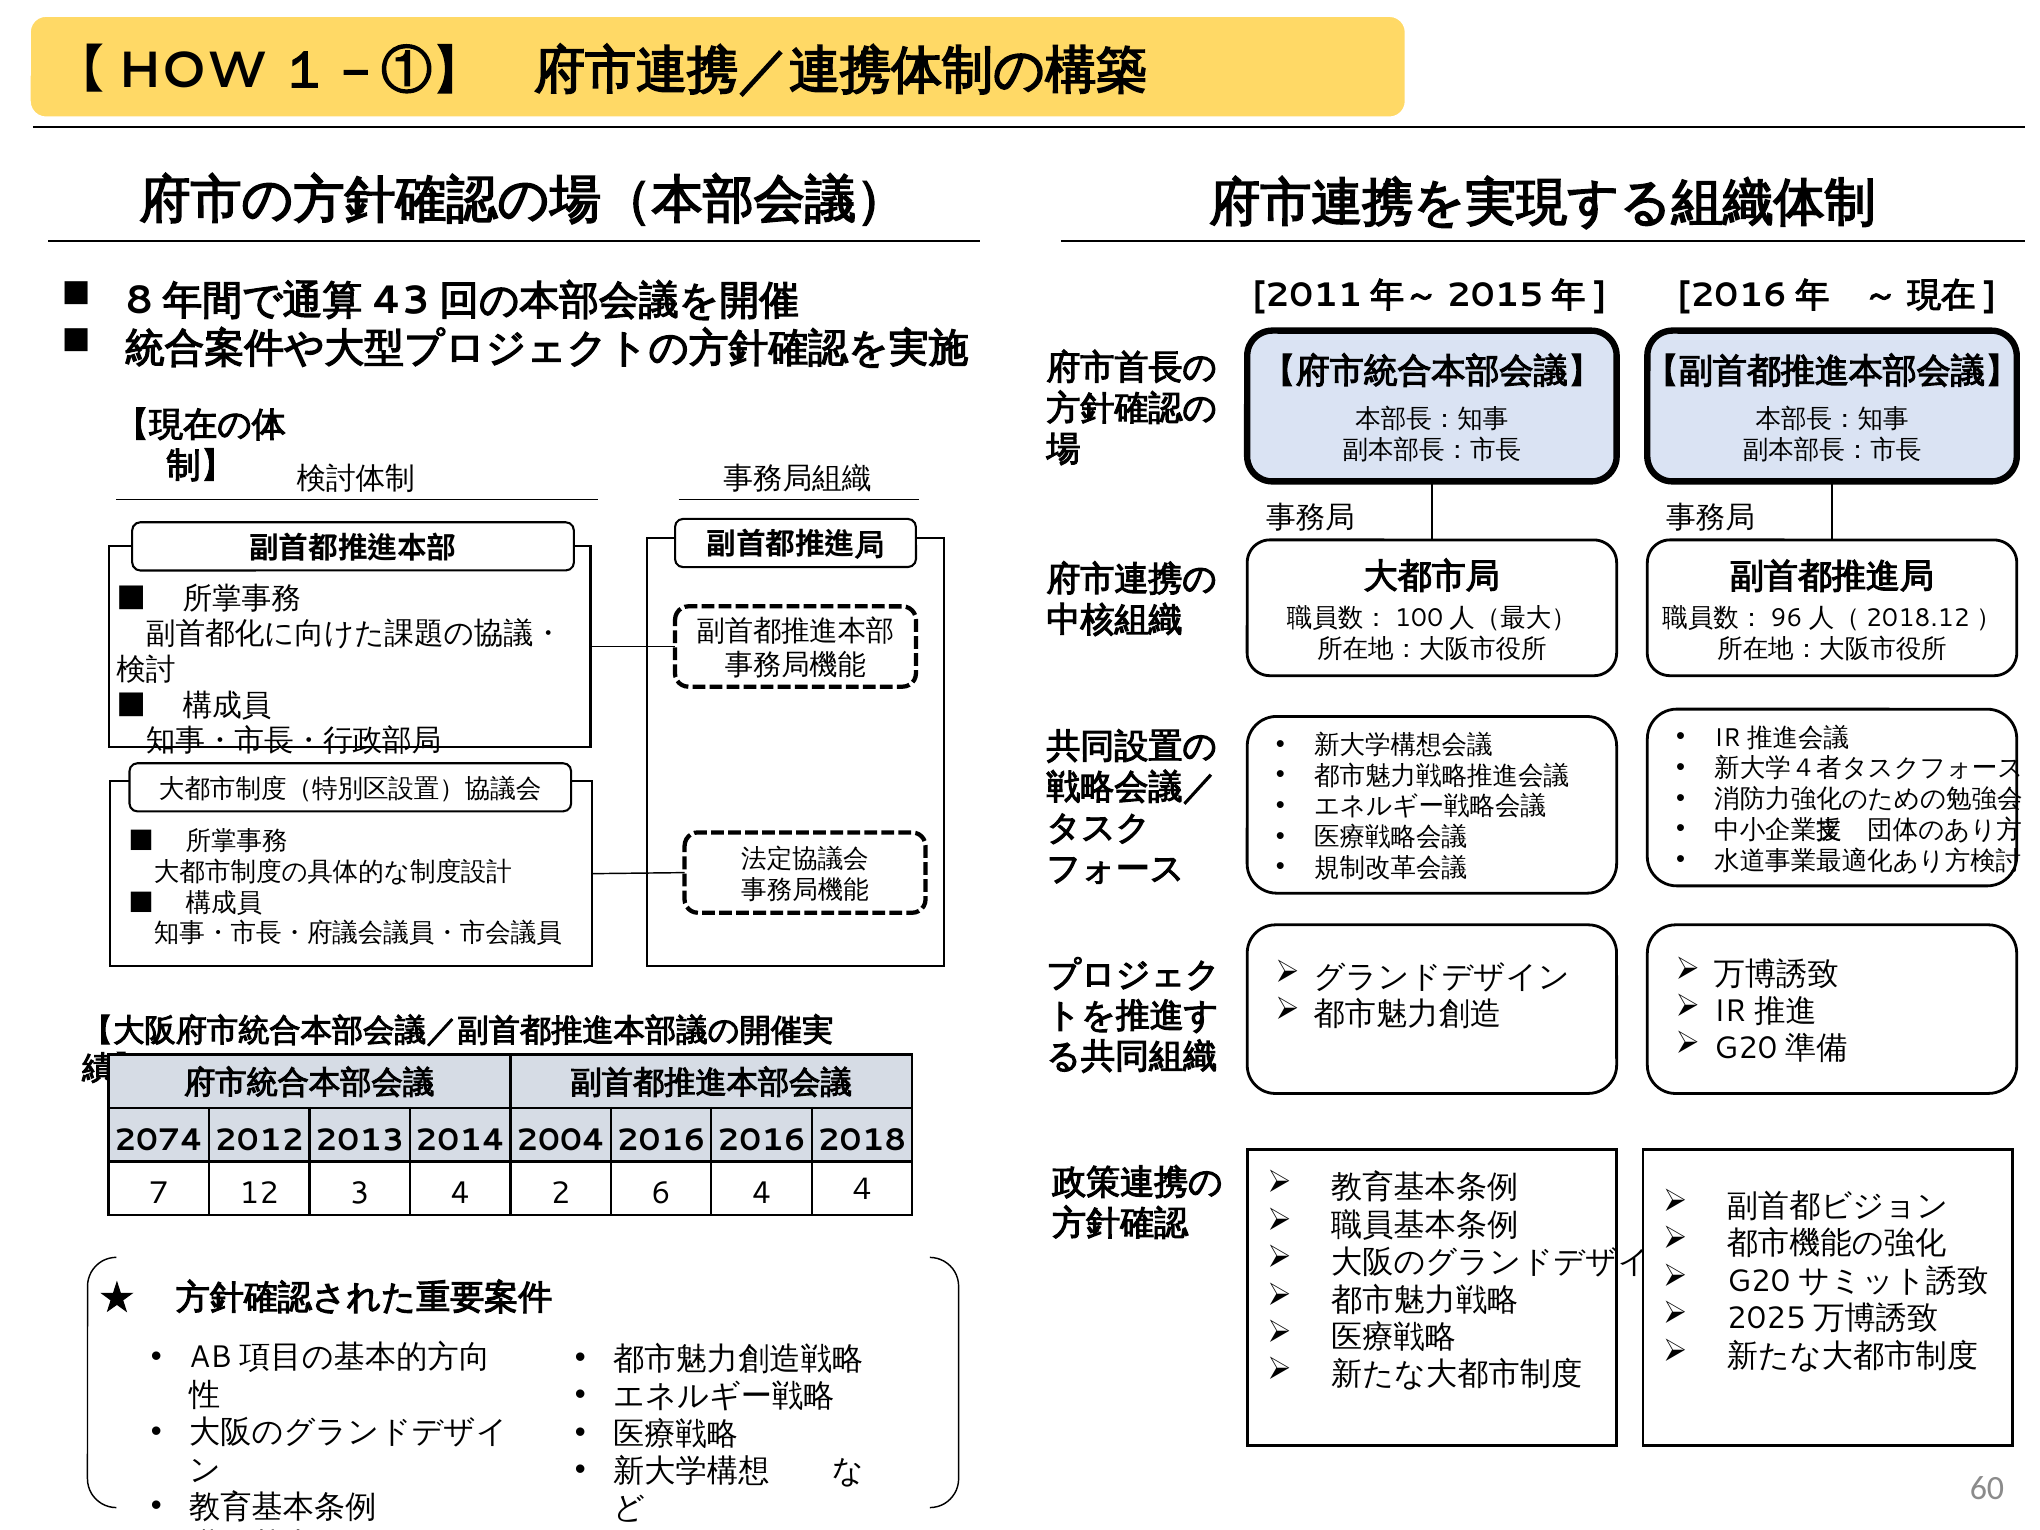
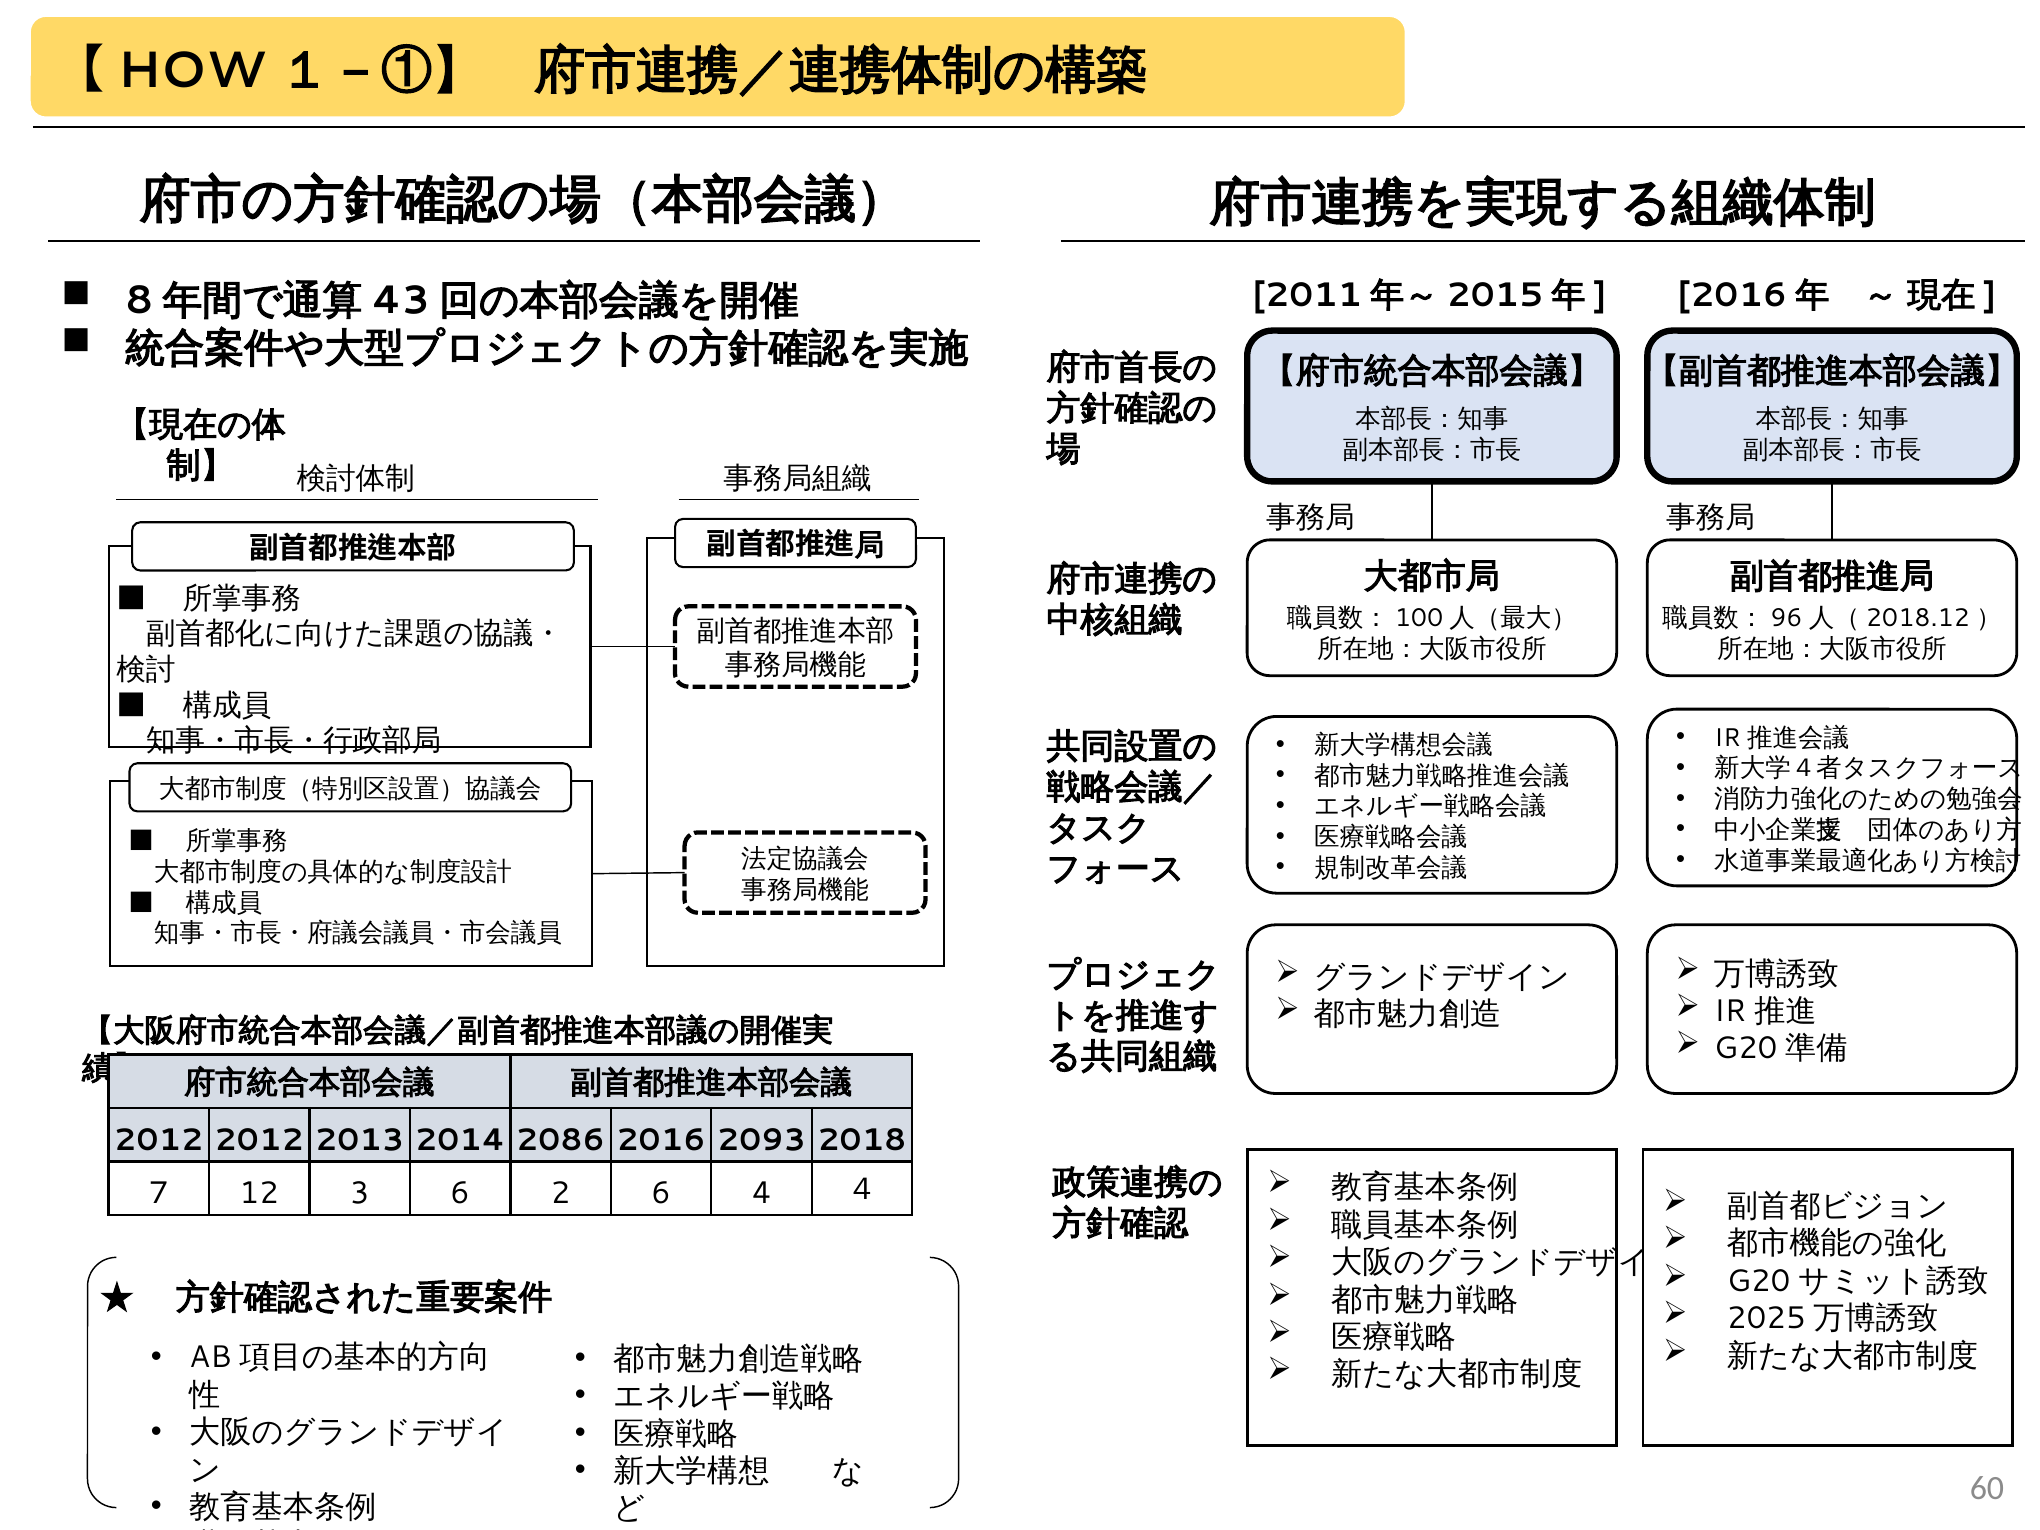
2074: 2074 -> 2012 (159, 1140)
2004: 2004 -> 2086 (560, 1140)
2016 2016: 2016 -> 2093 (761, 1140)
3 4: 4 -> 6 (460, 1194)
